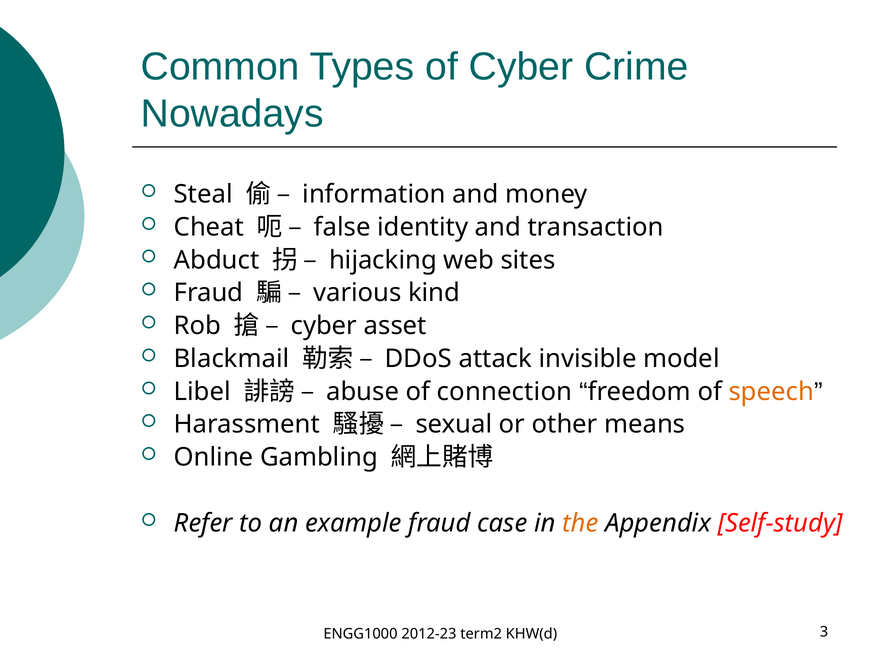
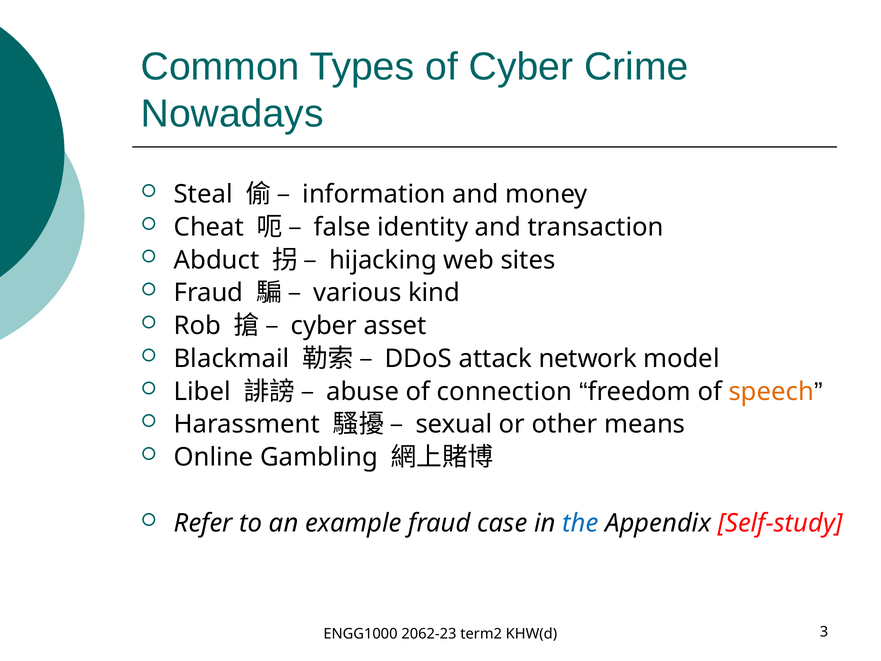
invisible: invisible -> network (588, 359)
the colour: orange -> blue (580, 523)
2012-23: 2012-23 -> 2062-23 (429, 634)
